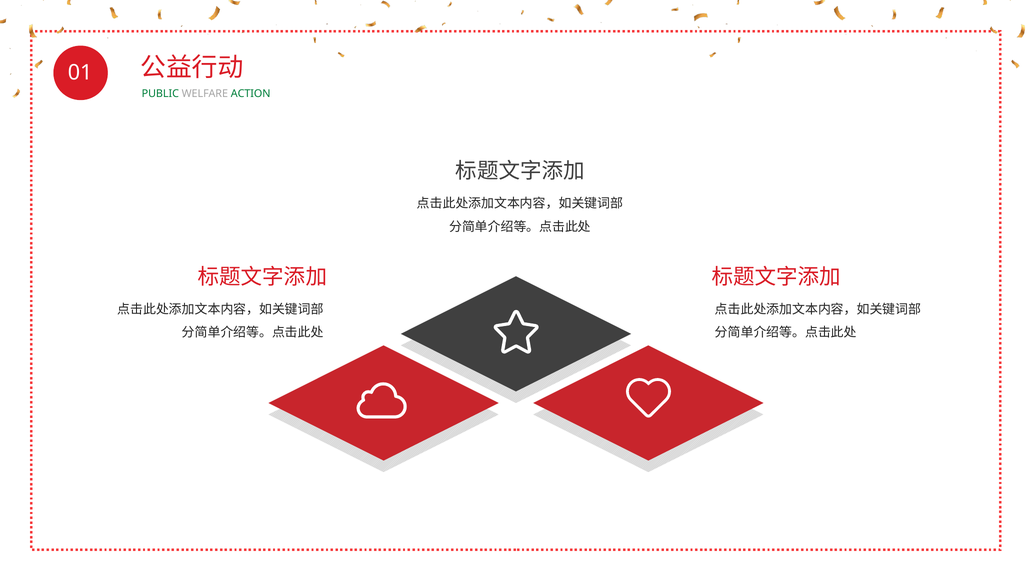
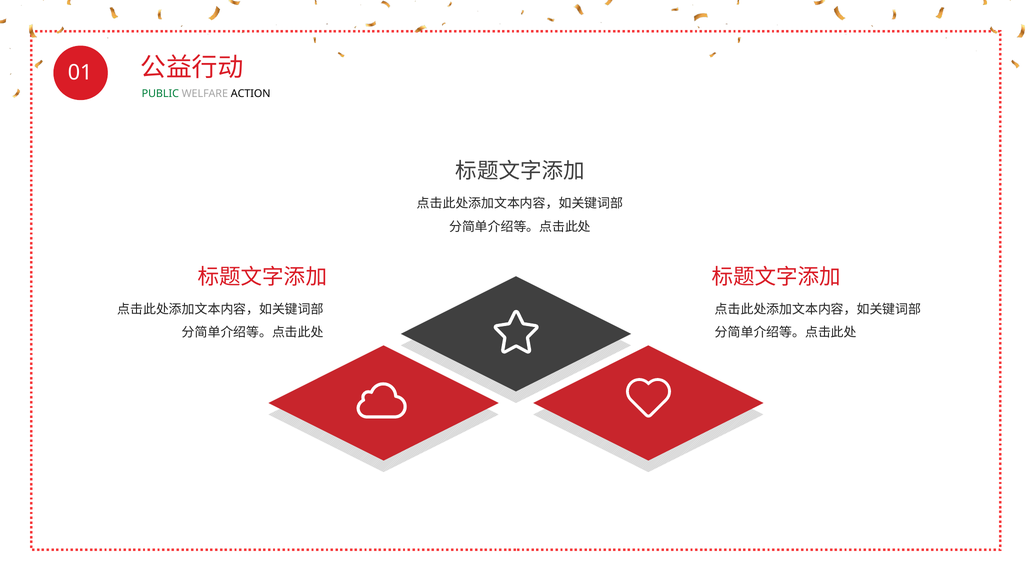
ACTION colour: green -> black (251, 93)
